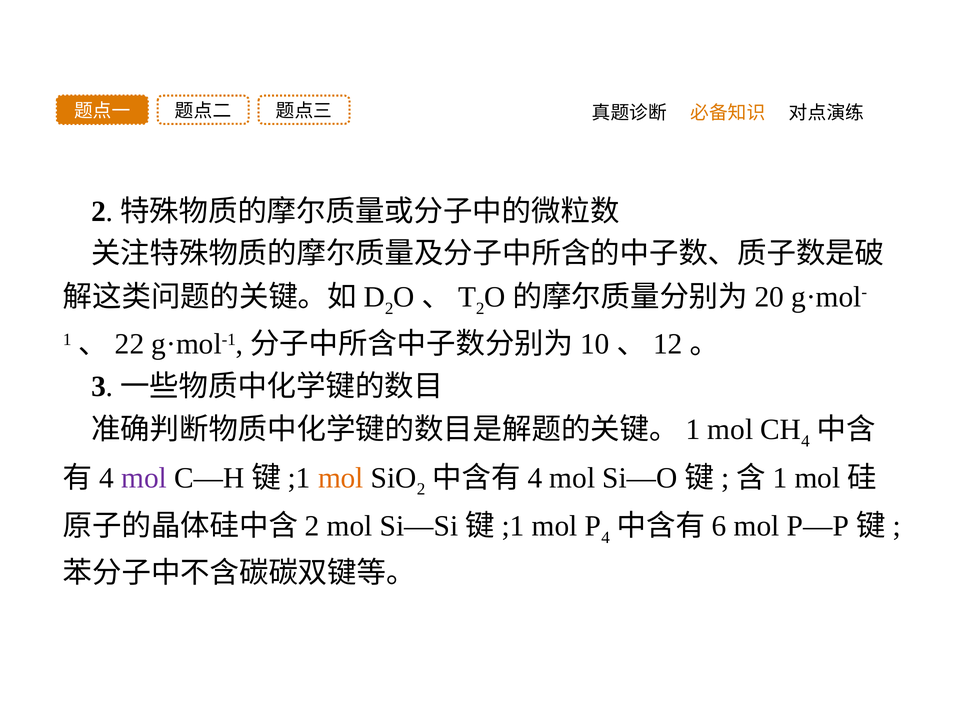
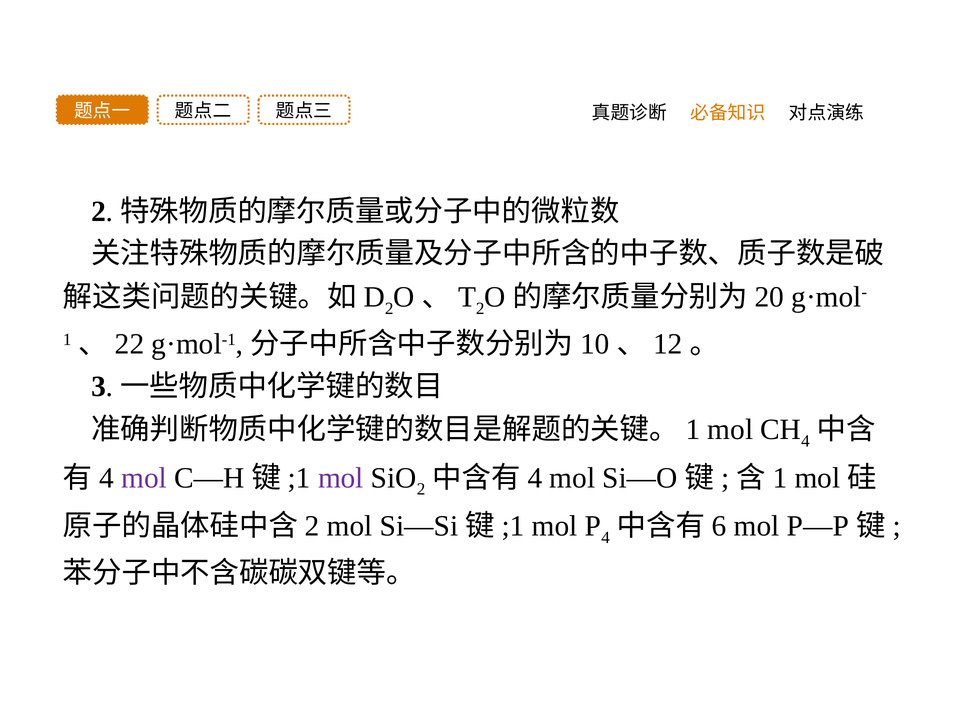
mol colour: orange -> purple (341, 478)
